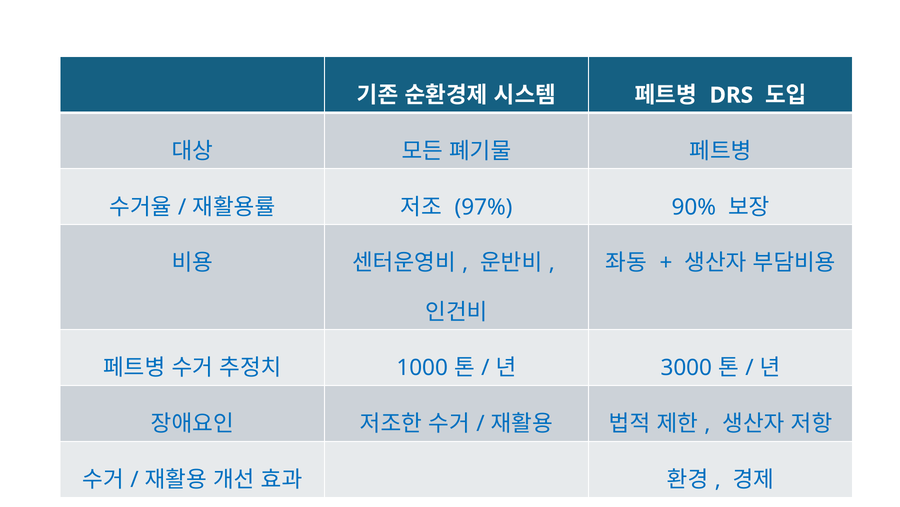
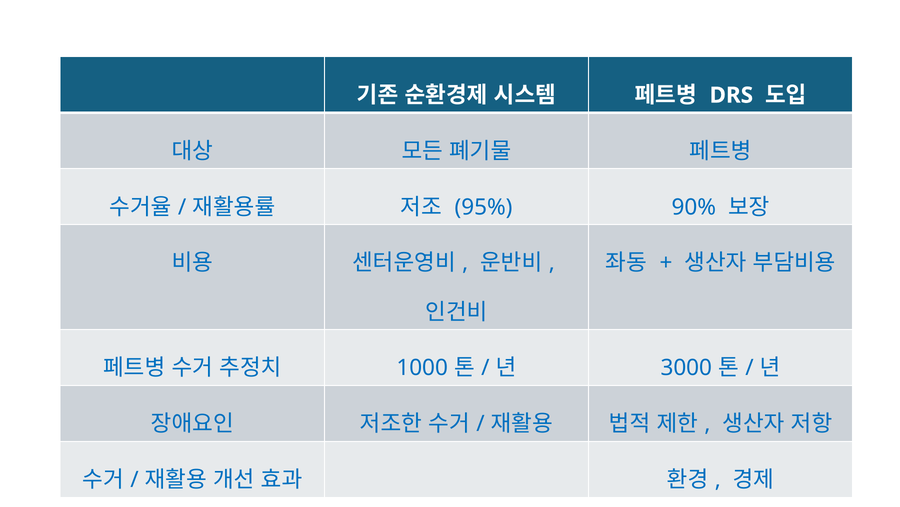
97%: 97% -> 95% (484, 207)
